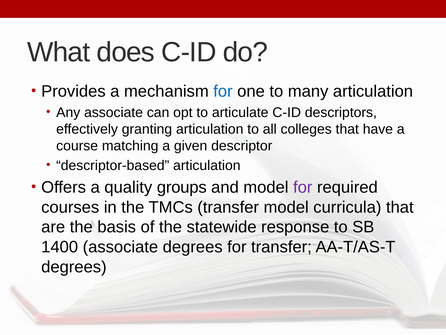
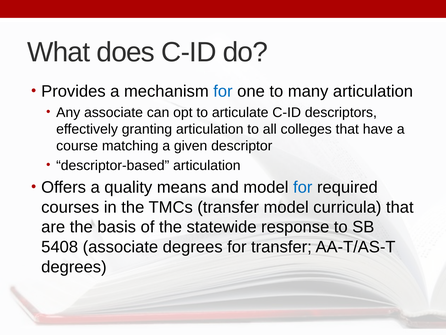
groups: groups -> means (182, 187)
for colour: purple -> blue (303, 187)
1400: 1400 -> 5408 (60, 247)
